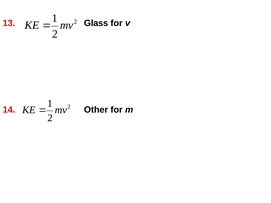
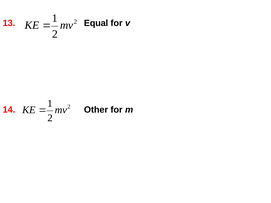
Glass: Glass -> Equal (96, 23)
